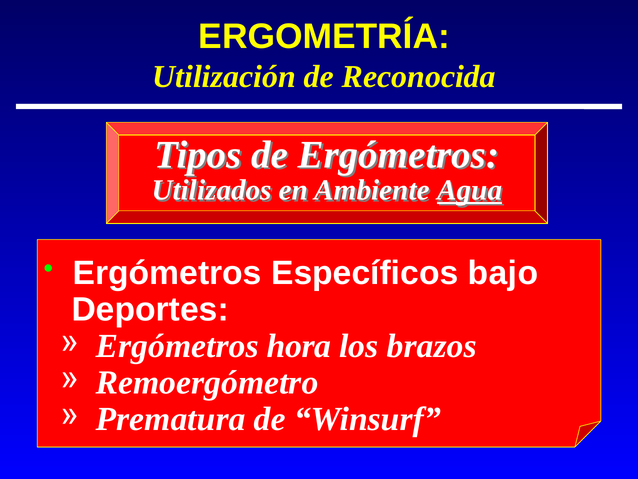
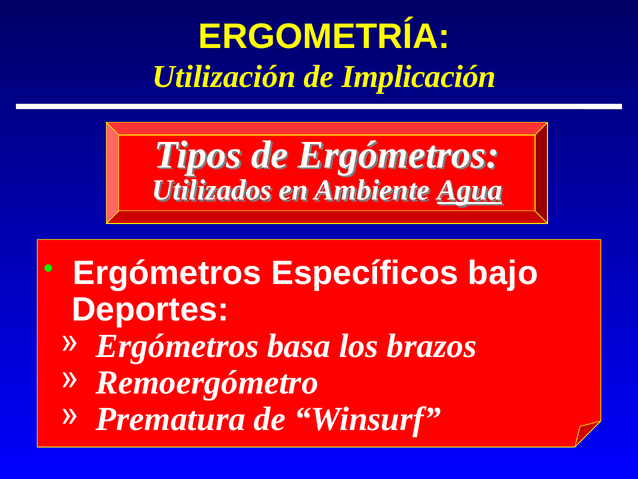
Reconocida: Reconocida -> Implicación (419, 77)
hora: hora -> basa (299, 346)
